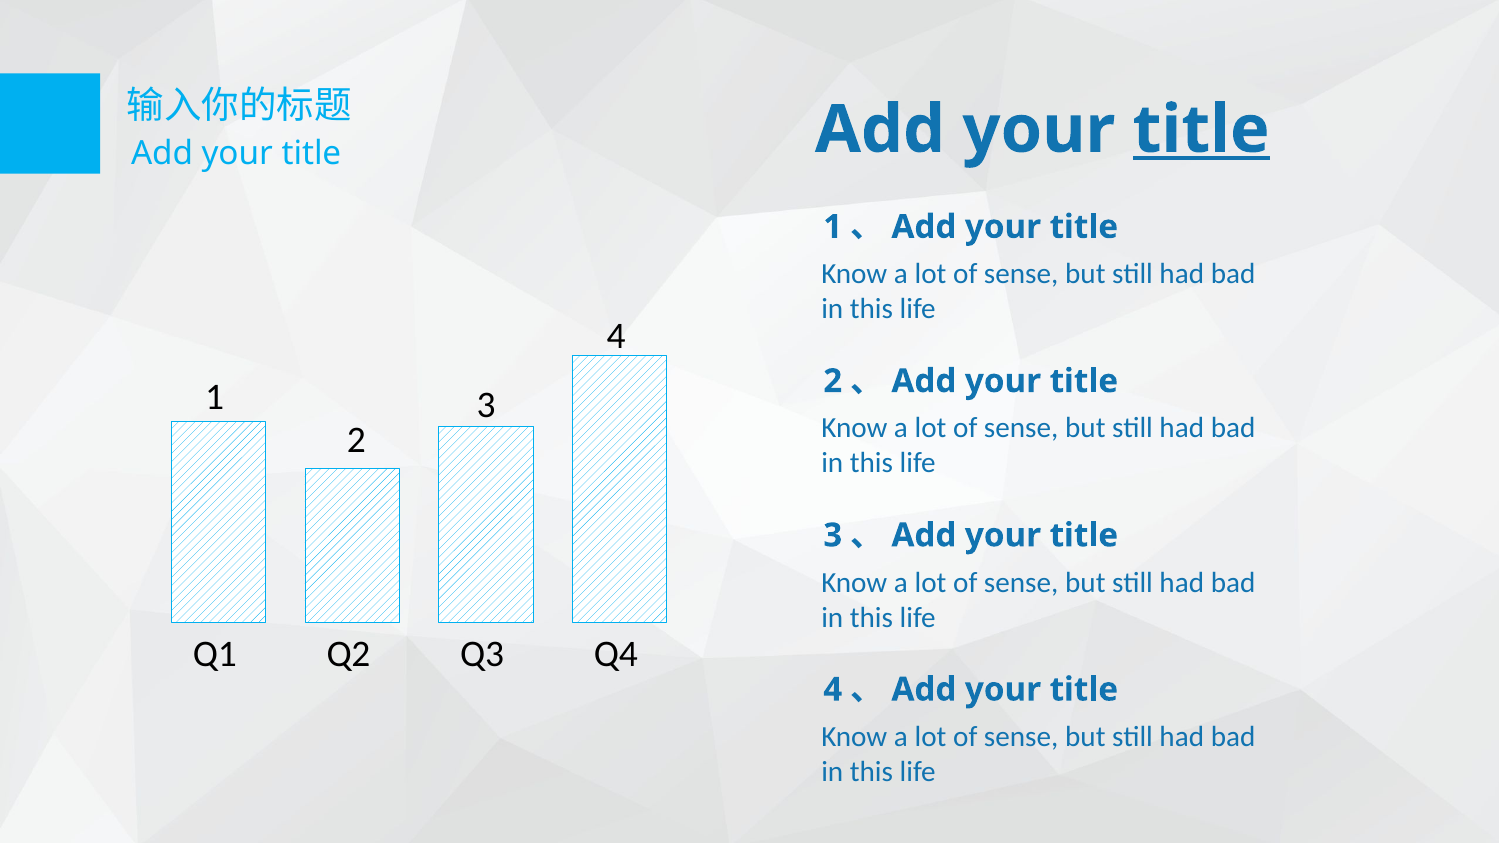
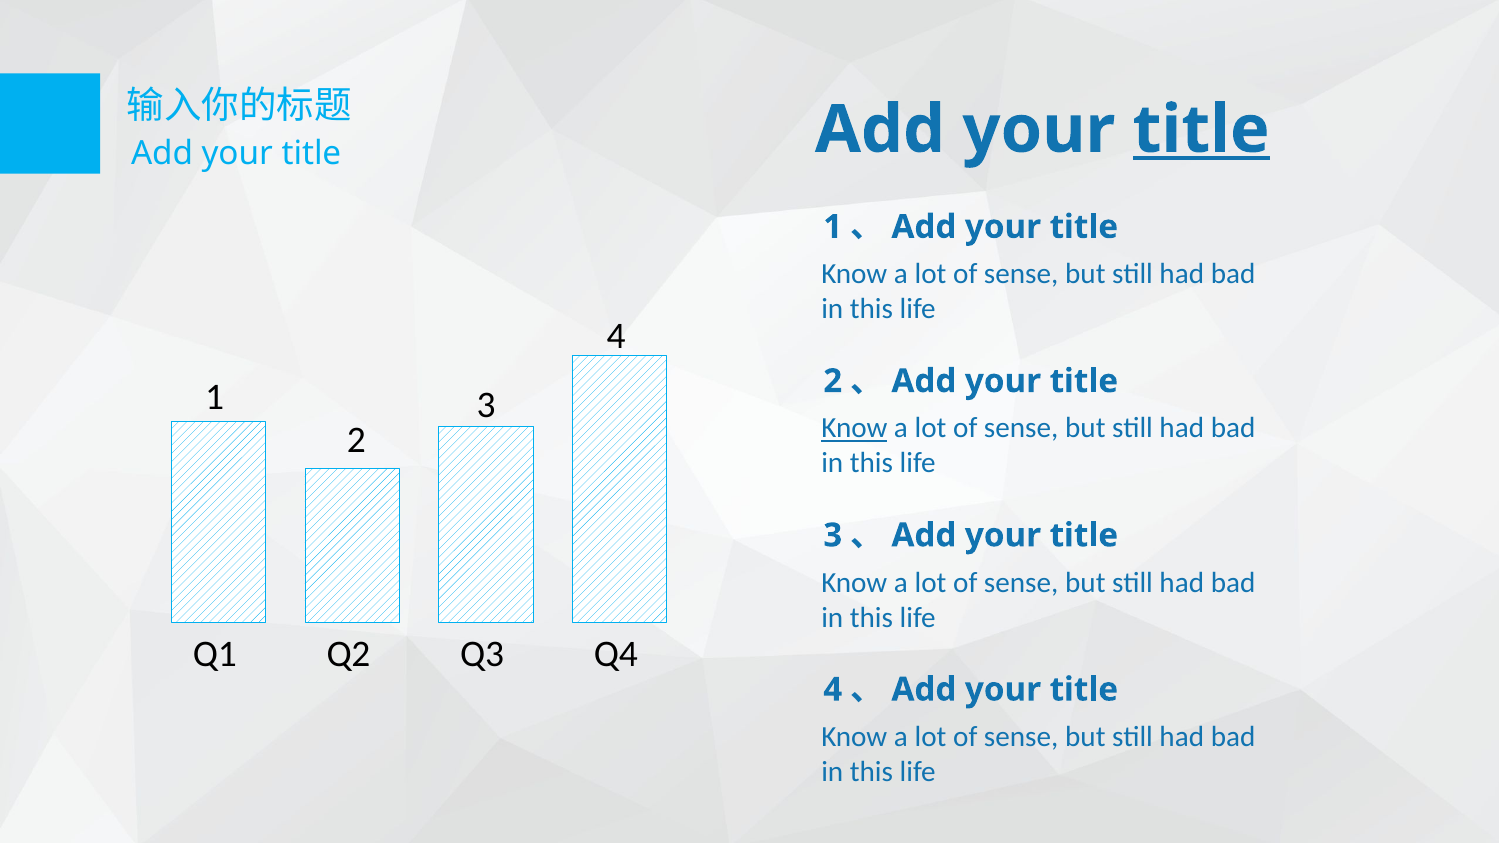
Know underline: none -> present (854, 428)
